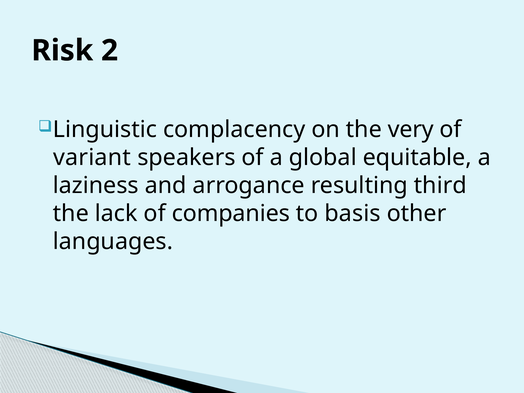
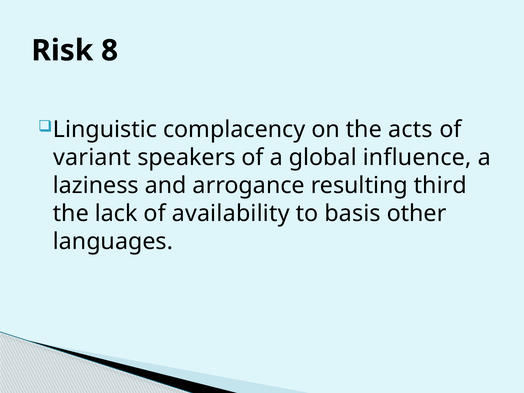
2: 2 -> 8 (110, 51)
very: very -> acts (411, 130)
equitable: equitable -> influence (417, 158)
companies: companies -> availability (231, 214)
